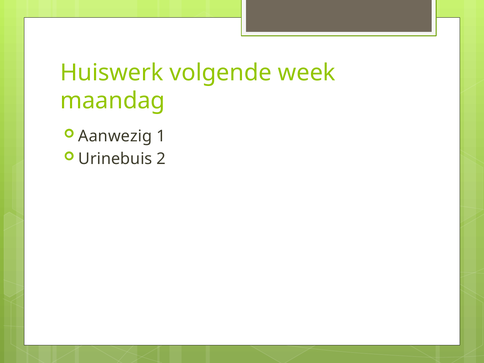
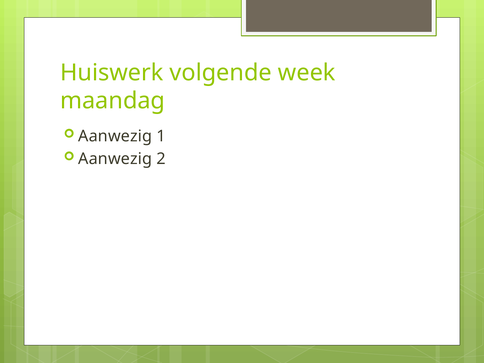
Urinebuis: Urinebuis -> Aanwezig (115, 159)
